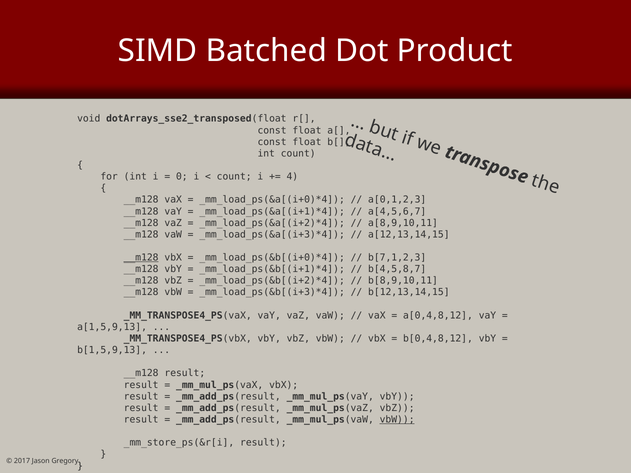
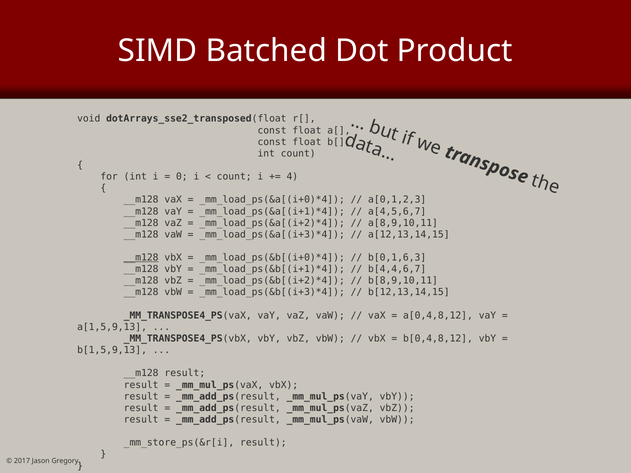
b[7,1,2,3: b[7,1,2,3 -> b[0,1,6,3 (397, 258)
b[4,5,8,7: b[4,5,8,7 -> b[4,4,6,7 (397, 269)
vbW underline: present -> none (397, 420)
